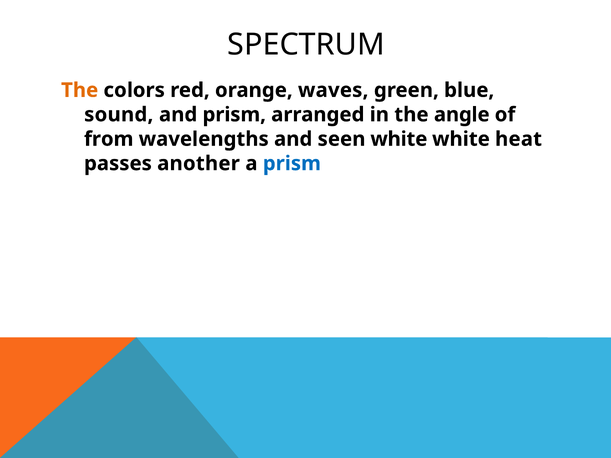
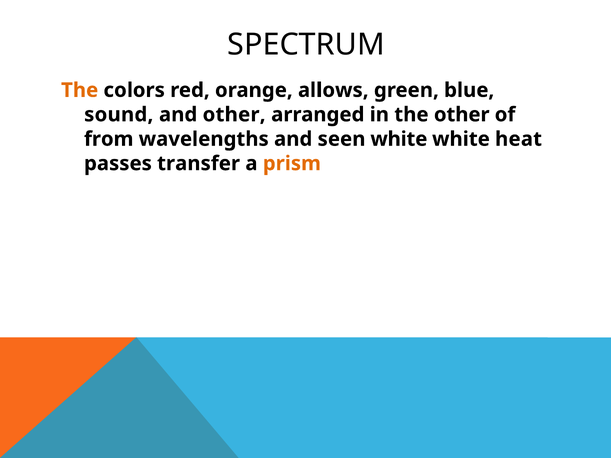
waves: waves -> allows (333, 90)
and prism: prism -> other (234, 115)
the angle: angle -> other (462, 115)
another: another -> transfer (199, 164)
prism colour: blue -> orange (292, 164)
